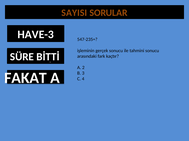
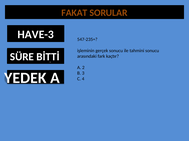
SAYISI: SAYISI -> FAKAT (74, 13)
FAKAT: FAKAT -> YEDEK (25, 78)
